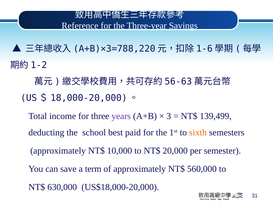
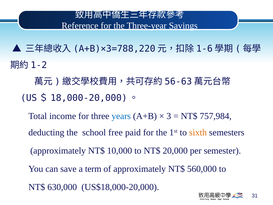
years colour: purple -> blue (121, 116)
139,499: 139,499 -> 757,984 (216, 116)
best: best -> free (116, 132)
